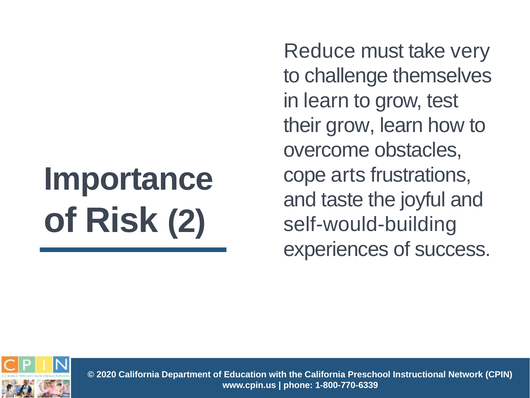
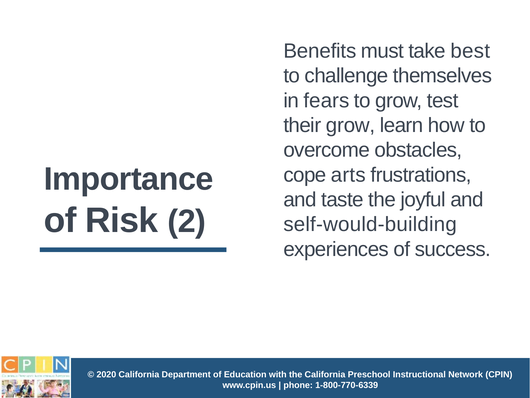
Reduce: Reduce -> Benefits (320, 51)
very: very -> best (470, 51)
in learn: learn -> fears (326, 100)
